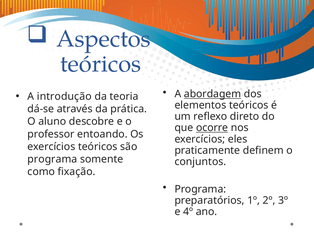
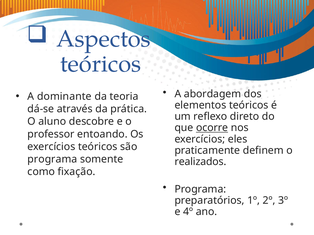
abordagem underline: present -> none (213, 94)
introdução: introdução -> dominante (64, 97)
conjuntos: conjuntos -> realizados (200, 162)
